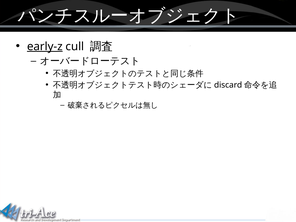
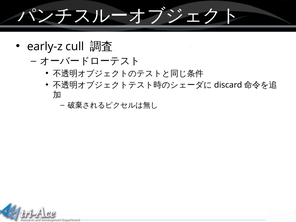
early-z underline: present -> none (45, 46)
